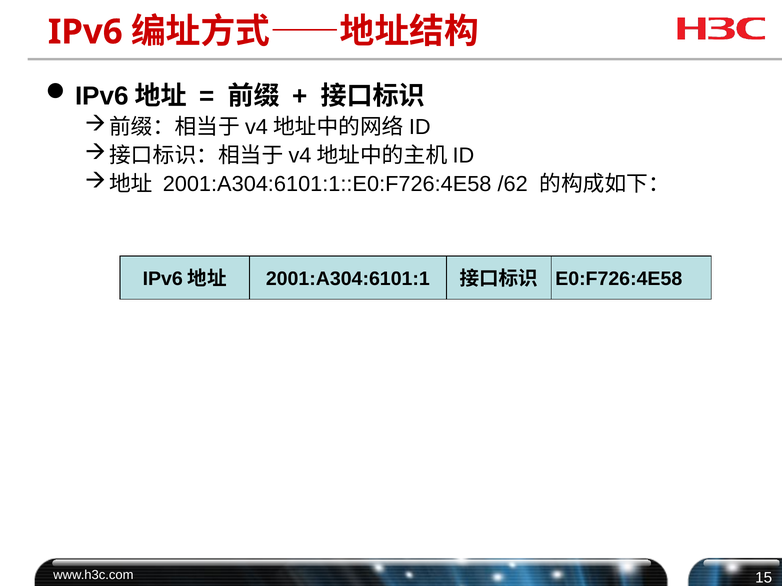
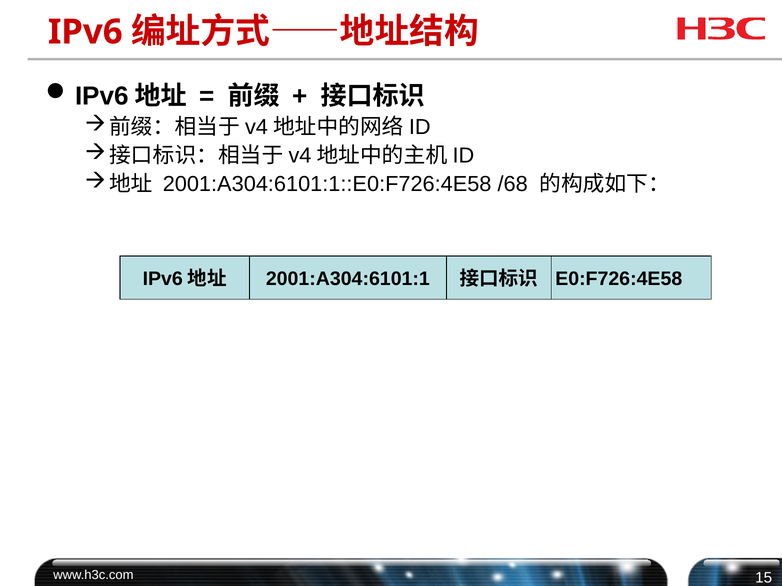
/62: /62 -> /68 (513, 184)
